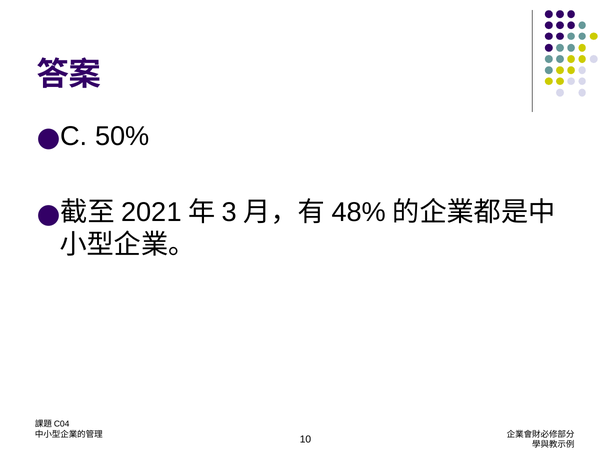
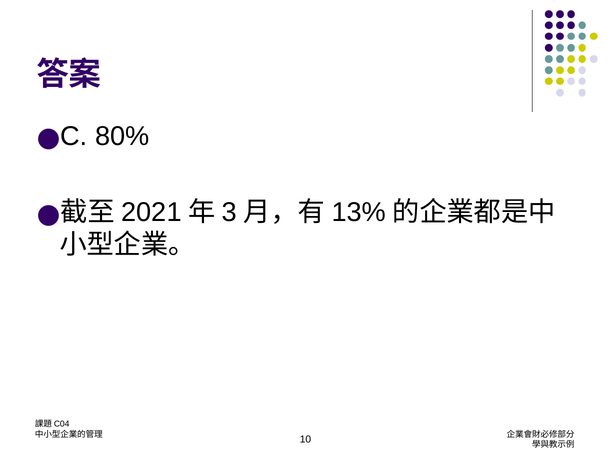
50%: 50% -> 80% (122, 136)
48%: 48% -> 13% (359, 212)
